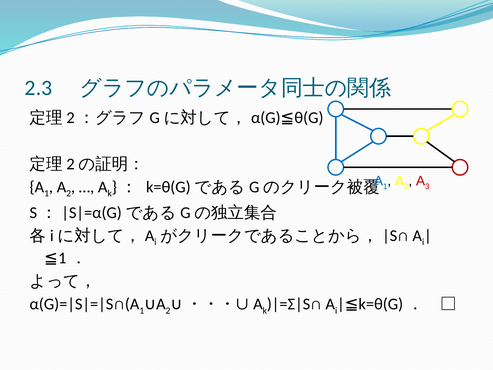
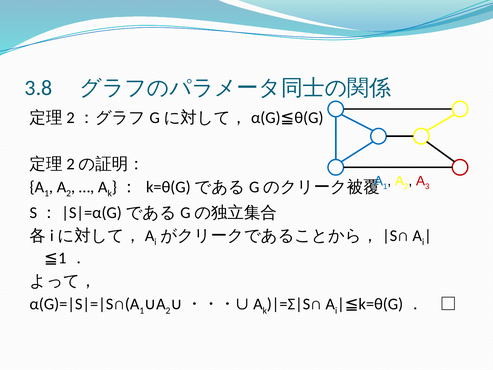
2.3: 2.3 -> 3.8 (38, 88)
